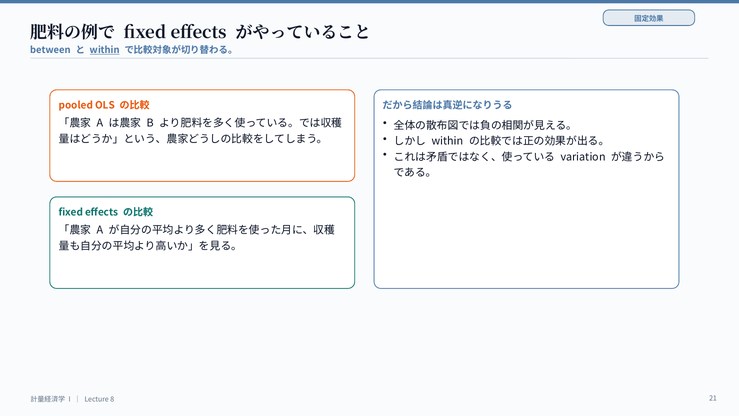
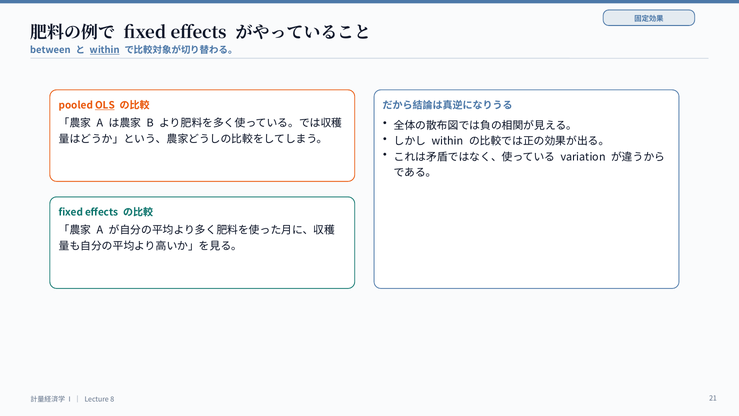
OLS underline: none -> present (105, 105)
